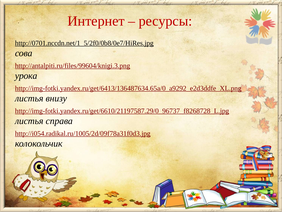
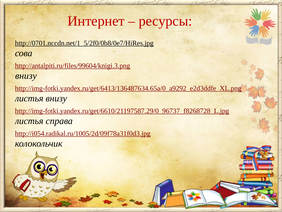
урока: урока -> внизу (26, 76)
